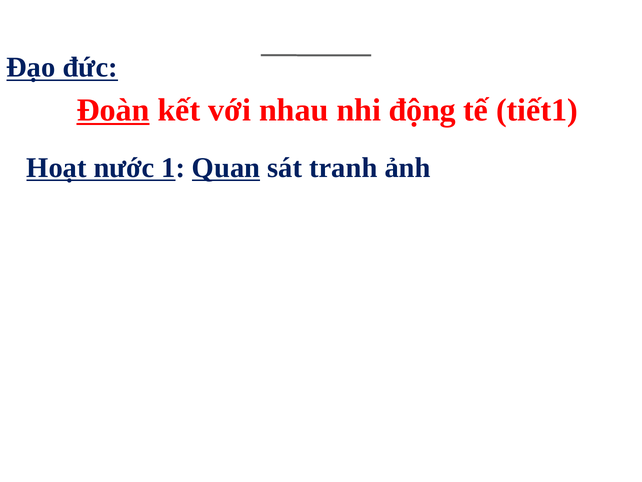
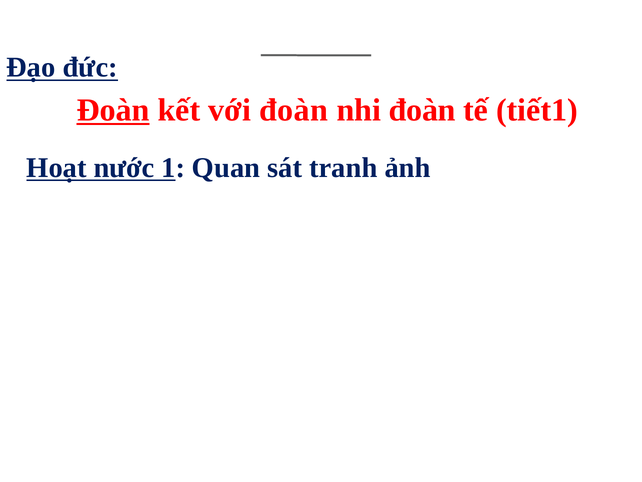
với nhau: nhau -> đoàn (294, 110)
nhi động: động -> đoàn (422, 110)
Quan underline: present -> none (226, 168)
